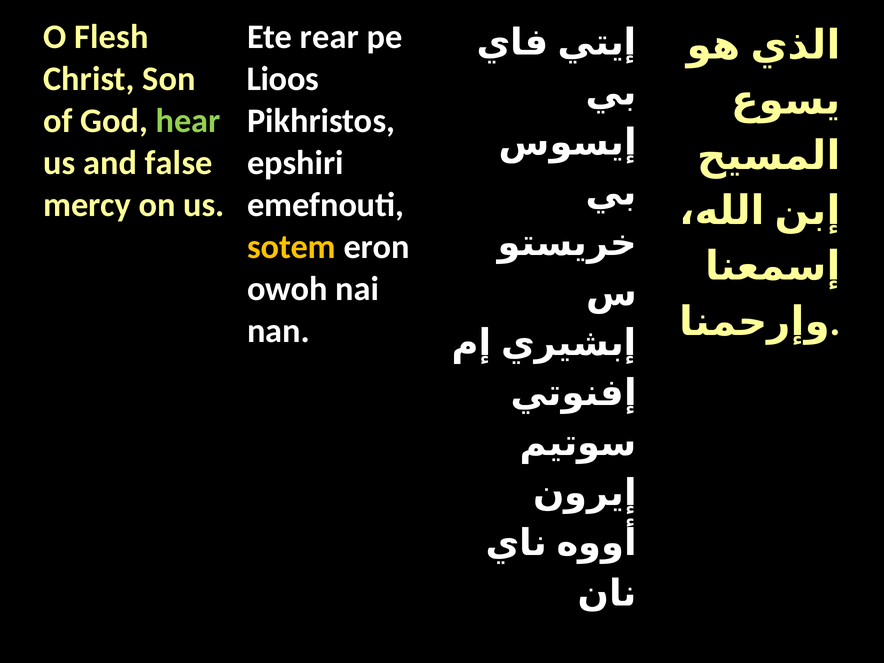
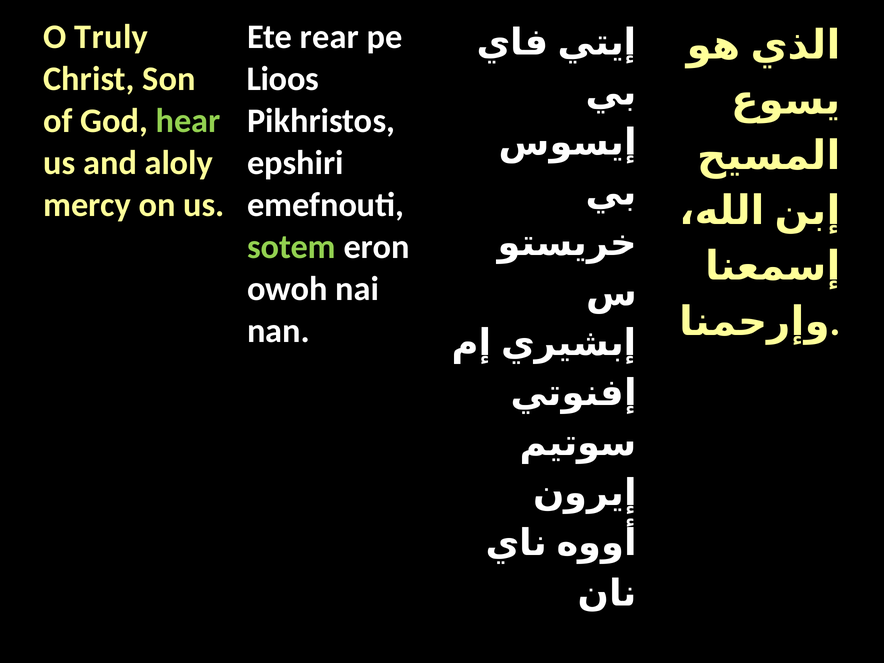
Flesh: Flesh -> Truly (111, 37)
false: false -> aloly (179, 163)
sotem colour: yellow -> light green (292, 247)
